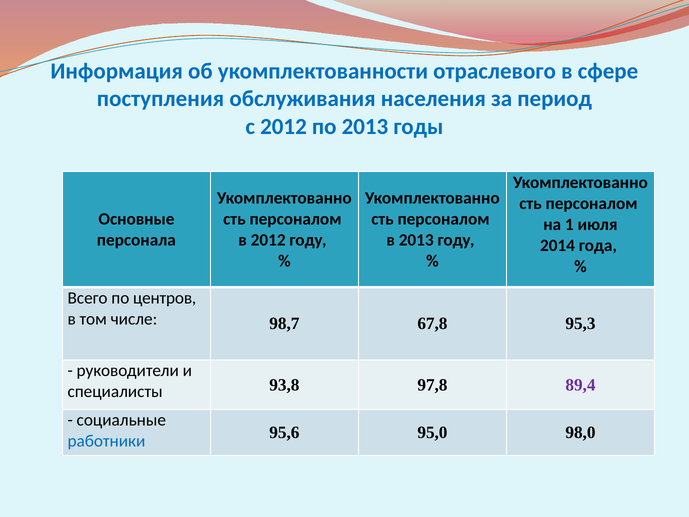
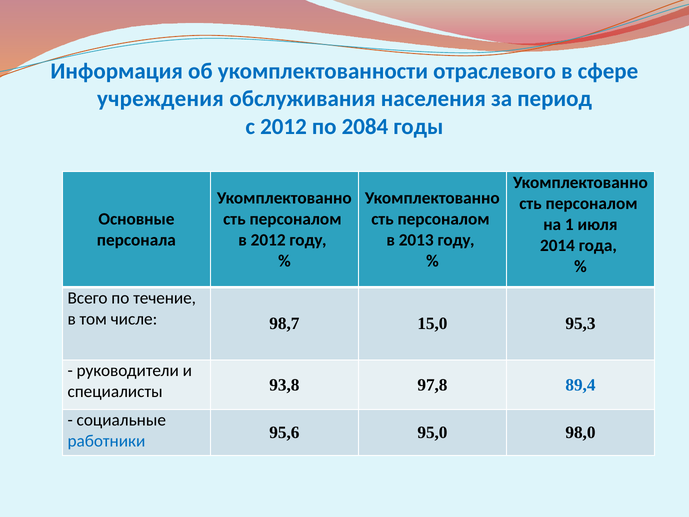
поступления: поступления -> учреждения (160, 99)
по 2013: 2013 -> 2084 (365, 126)
центров: центров -> течение (165, 298)
67,8: 67,8 -> 15,0 (432, 324)
89,4 colour: purple -> blue (580, 385)
